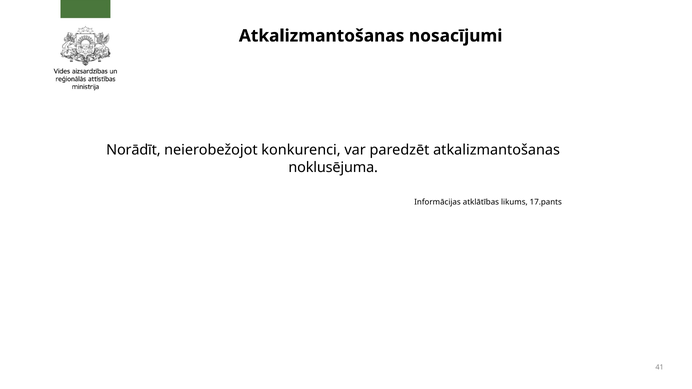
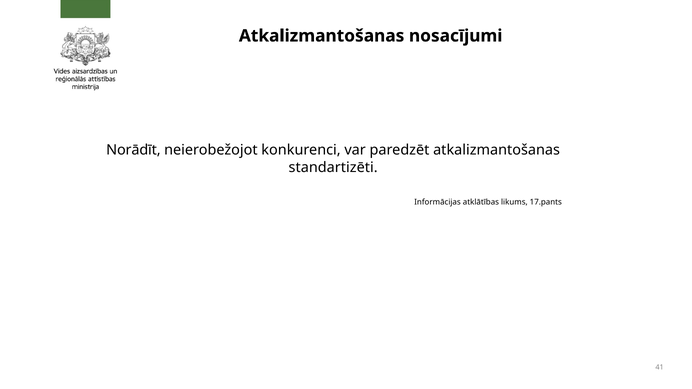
noklusējuma: noklusējuma -> standartizēti (333, 168)
